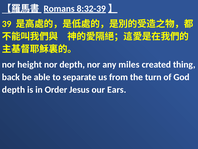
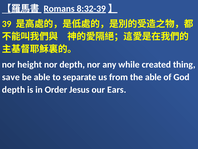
miles: miles -> while (129, 64)
back: back -> save (11, 77)
the turn: turn -> able (153, 77)
